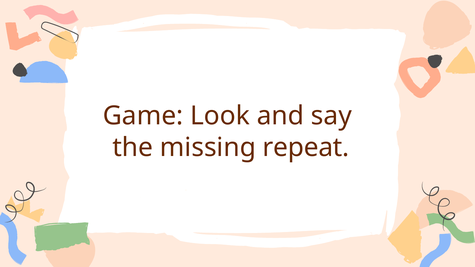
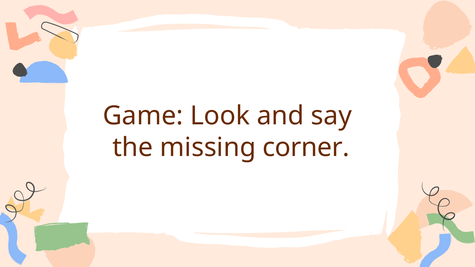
repeat: repeat -> corner (306, 148)
